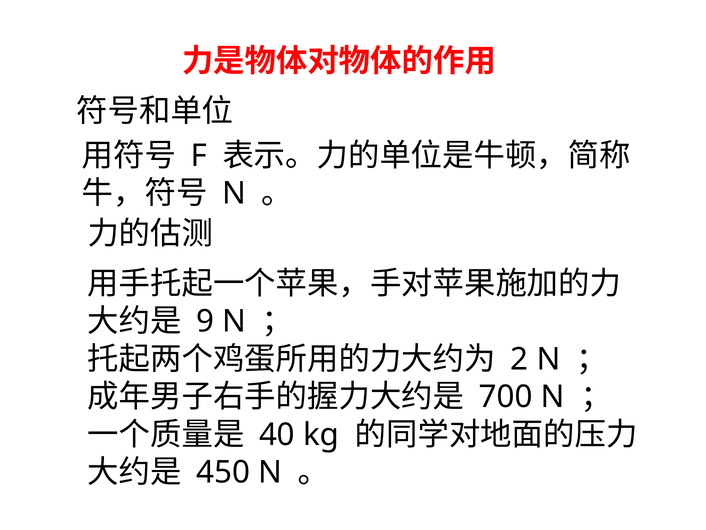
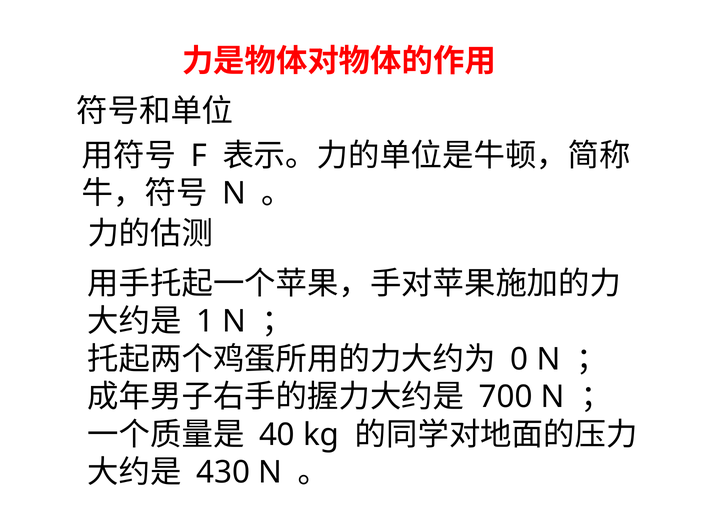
9: 9 -> 1 (205, 321)
2: 2 -> 0 (519, 359)
450: 450 -> 430 (223, 472)
